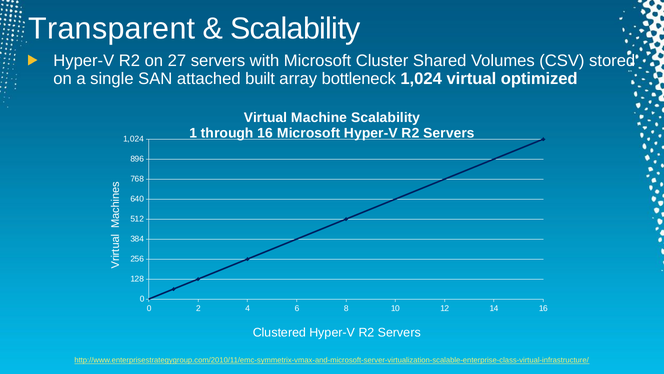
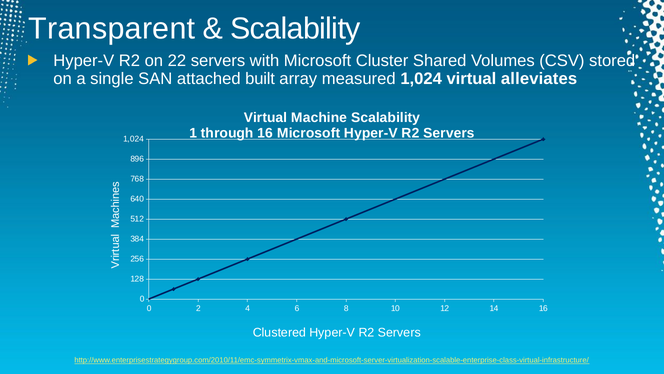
27: 27 -> 22 (177, 61)
bottleneck: bottleneck -> measured (359, 79)
optimized: optimized -> alleviates (539, 79)
